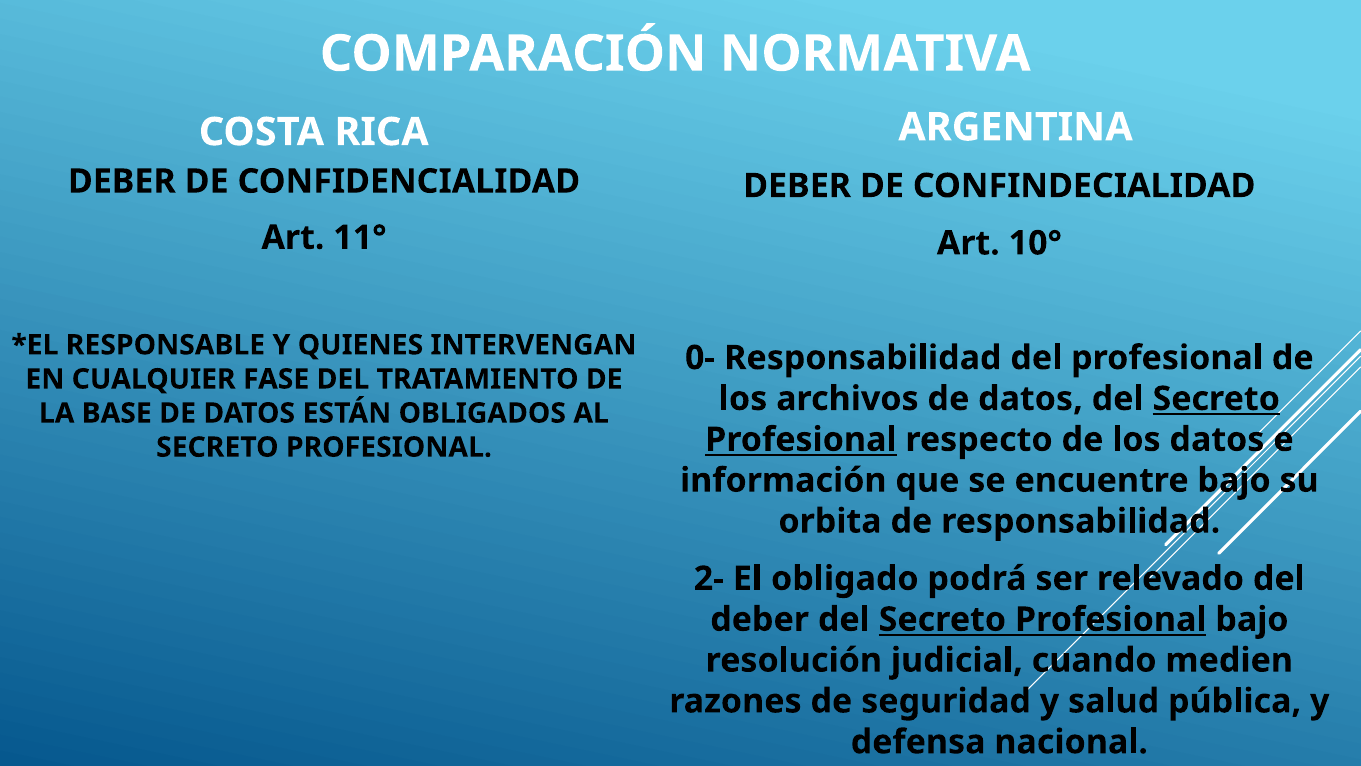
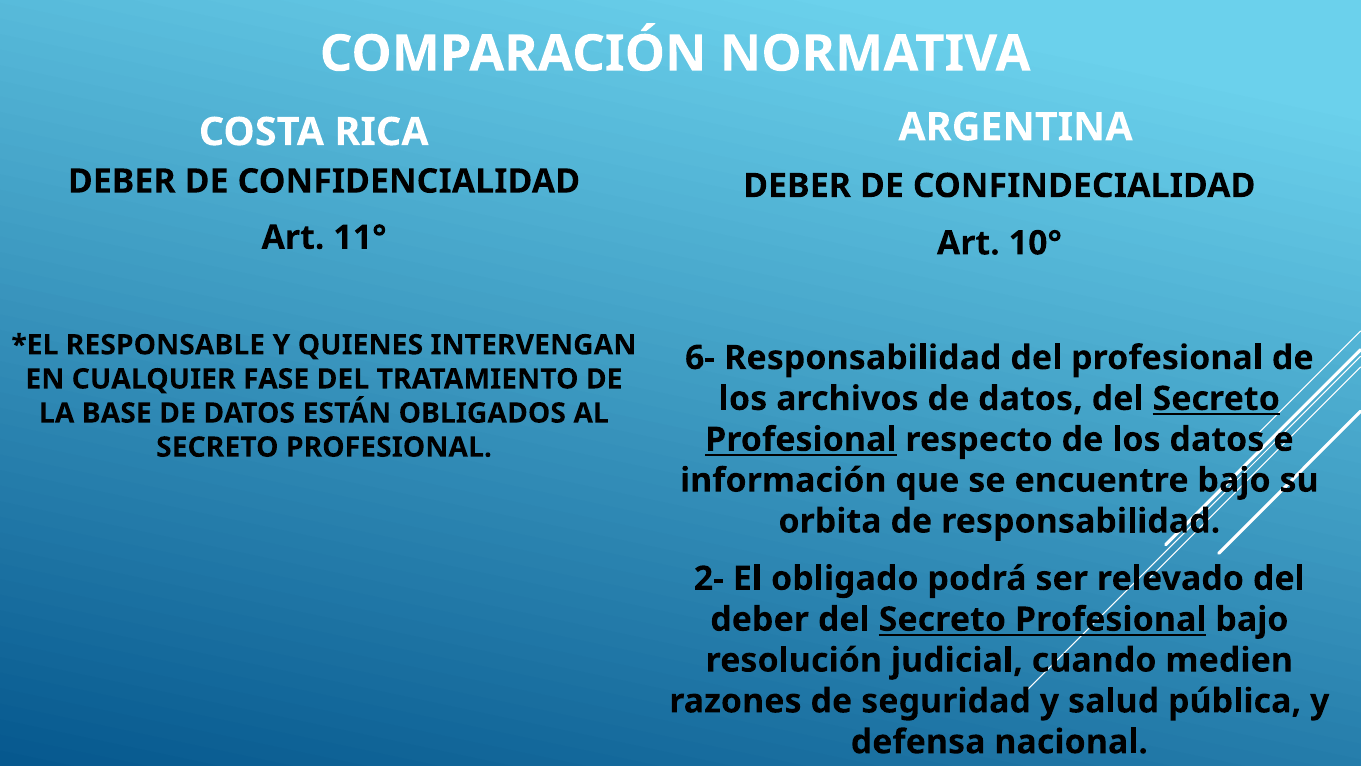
0-: 0- -> 6- (700, 358)
